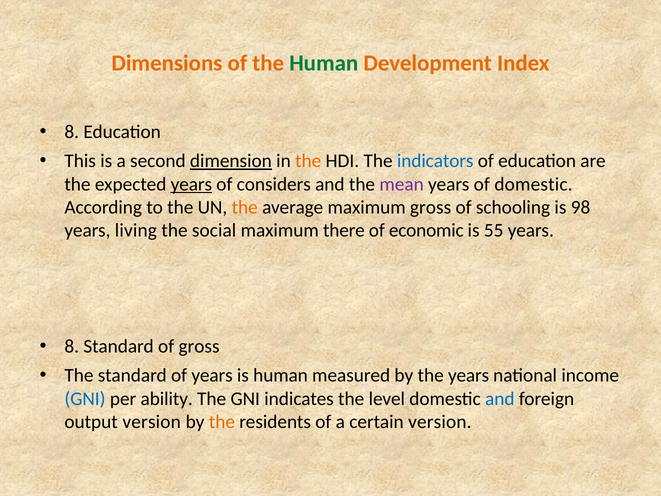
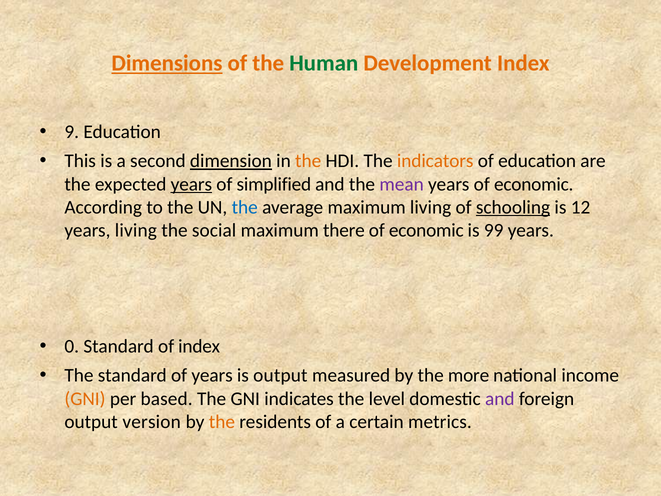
Dimensions underline: none -> present (167, 63)
8: 8 -> 9 (72, 132)
indicators colour: blue -> orange (435, 161)
considers: considers -> simplified (274, 184)
years of domestic: domestic -> economic (534, 184)
the colour: orange -> blue (245, 207)
maximum gross: gross -> living (431, 207)
schooling underline: none -> present (513, 207)
98: 98 -> 12 (581, 207)
55: 55 -> 99 (494, 230)
8: 8 -> 0 (72, 346)
of gross: gross -> index (199, 346)
is human: human -> output (280, 375)
the years: years -> more (469, 375)
GNI colour: blue -> orange (85, 399)
ability: ability -> based (167, 399)
and colour: blue -> purple (500, 399)
certain version: version -> metrics (440, 422)
